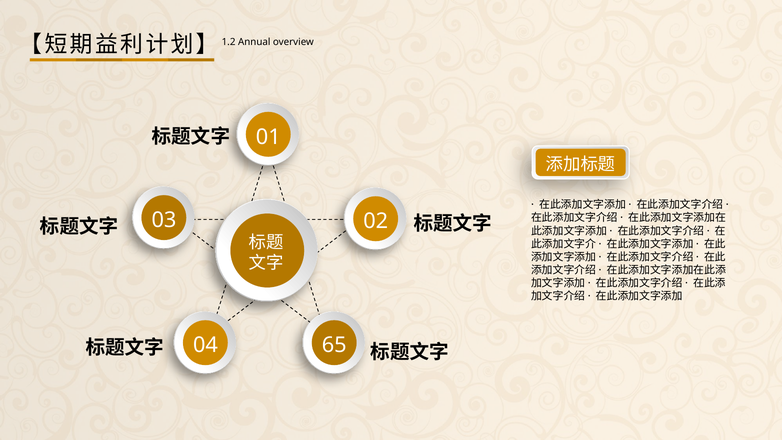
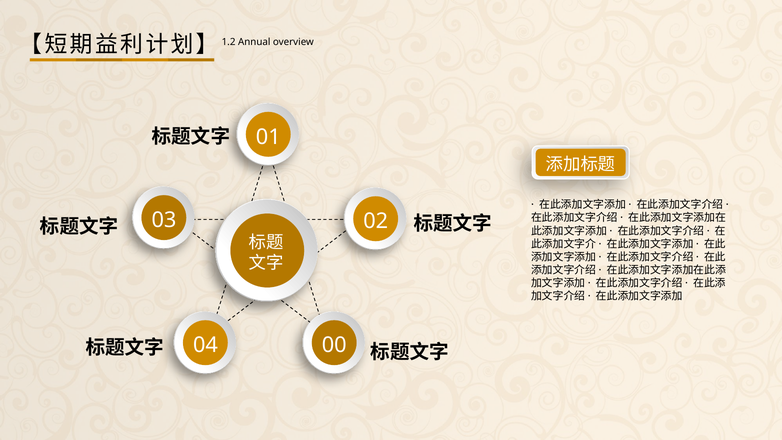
65: 65 -> 00 (334, 345)
